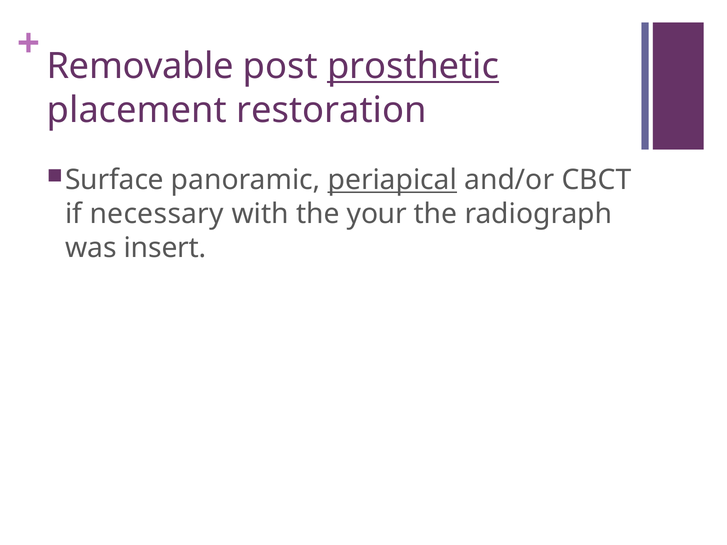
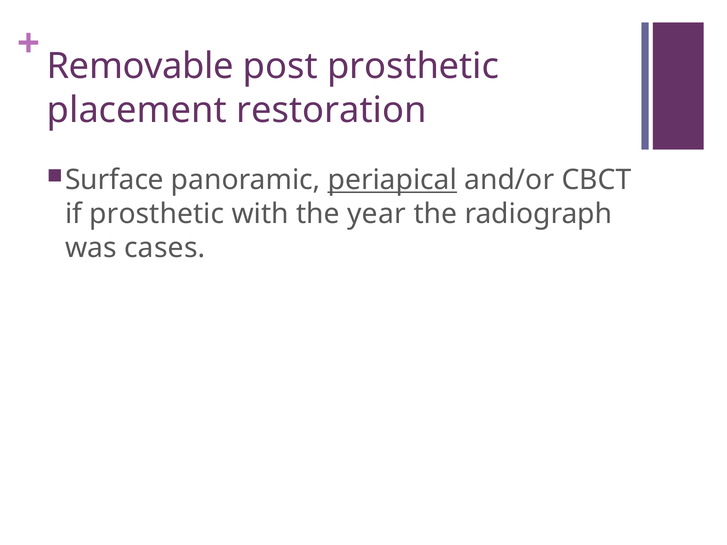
prosthetic underline: present -> none (413, 66)
if necessary: necessary -> prosthetic (157, 214)
your: your -> year (377, 214)
insert: insert -> cases (165, 248)
